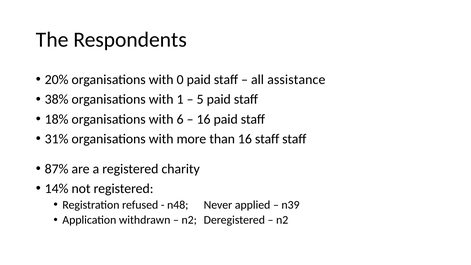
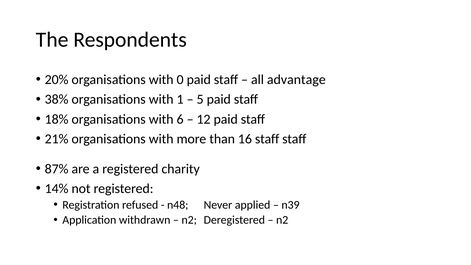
assistance: assistance -> advantage (296, 80)
16: 16 -> 12 (204, 119)
31%: 31% -> 21% (57, 139)
